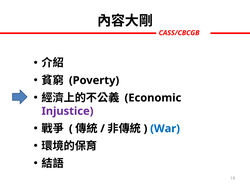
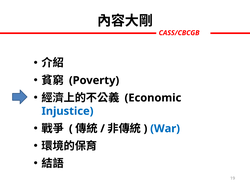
Injustice colour: purple -> blue (67, 111)
